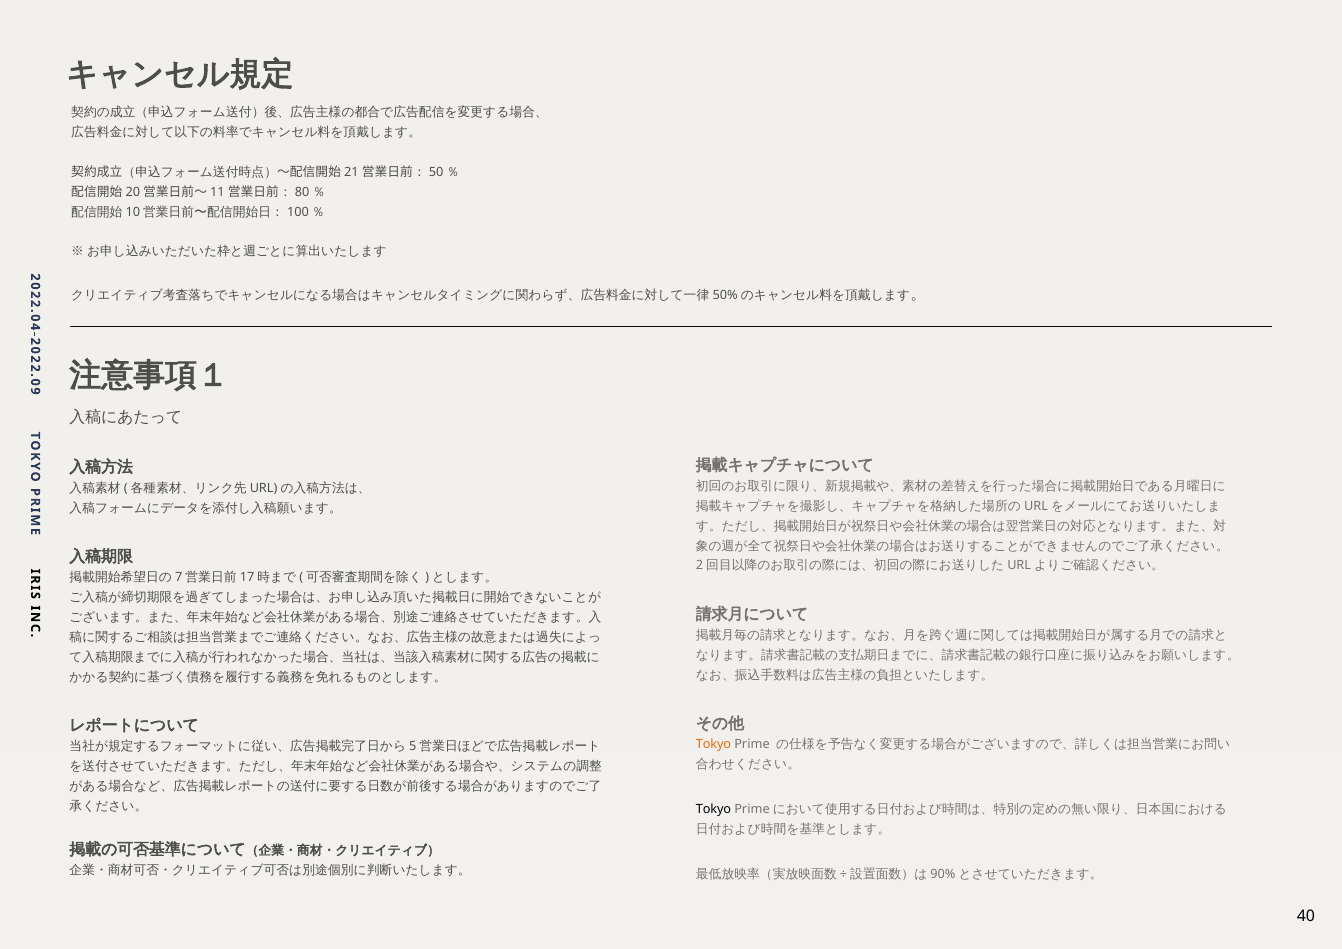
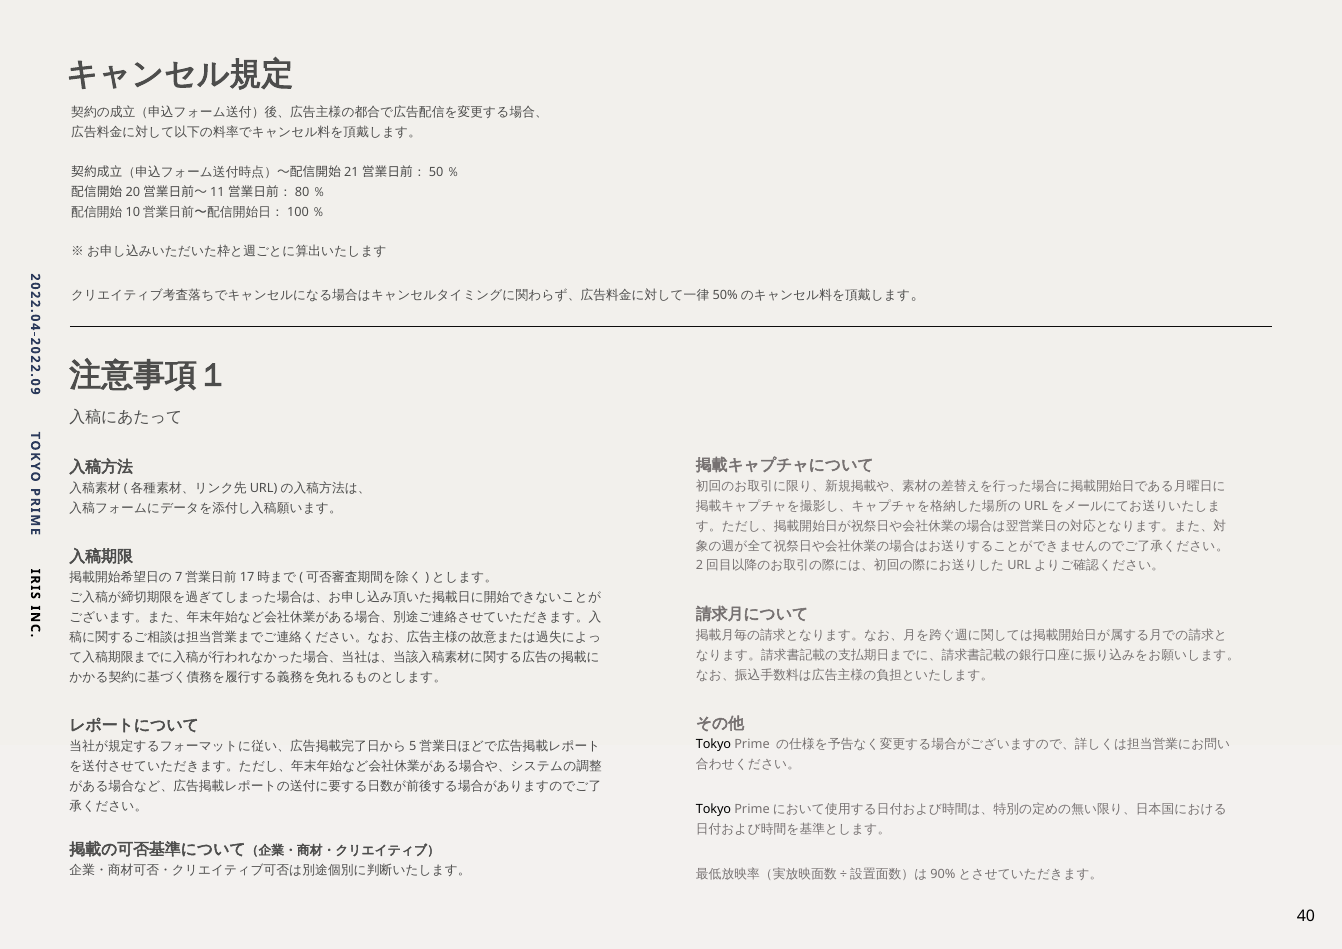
Tokyo colour: orange -> black (713, 745)
